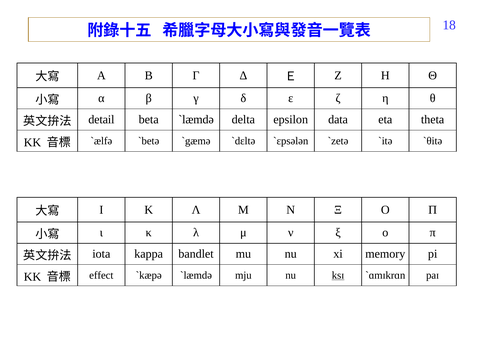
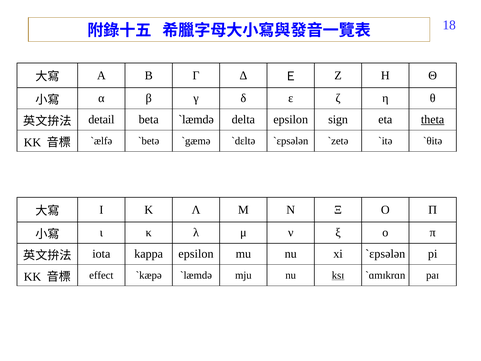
data: data -> sign (338, 120)
theta underline: none -> present (433, 120)
kappa bandlet: bandlet -> epsilon (196, 254)
xi memory: memory -> ˋɛpsələn (385, 254)
